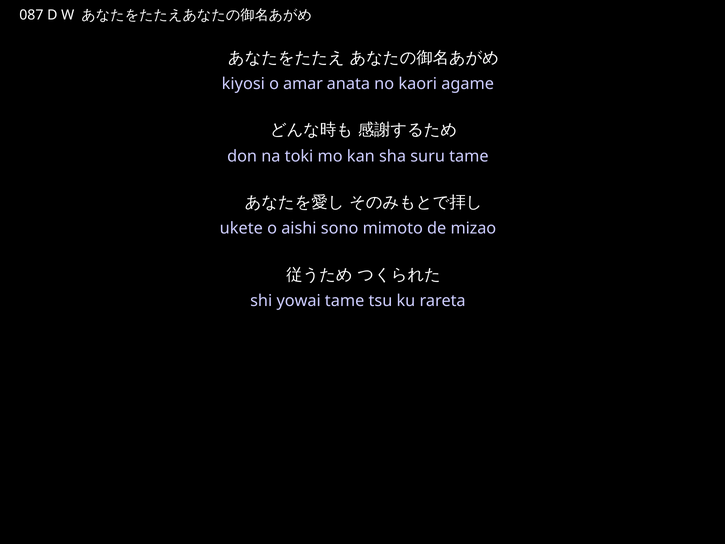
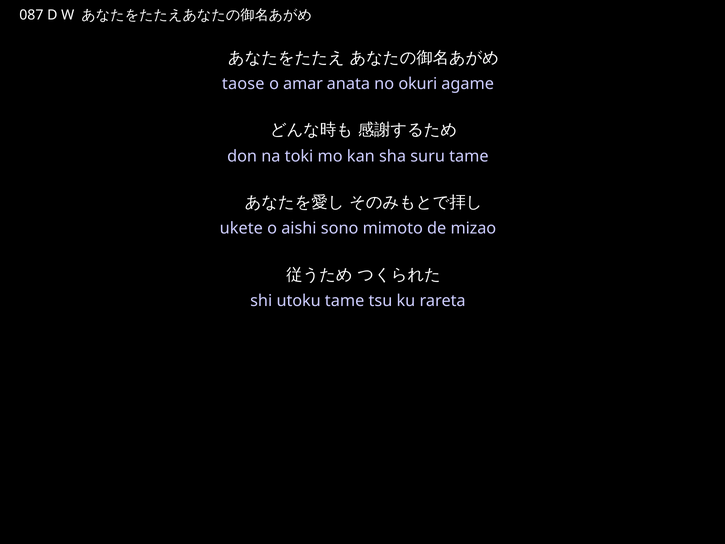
kiyosi: kiyosi -> taose (243, 84)
kaori: kaori -> okuri (418, 84)
yowai: yowai -> utoku (299, 301)
